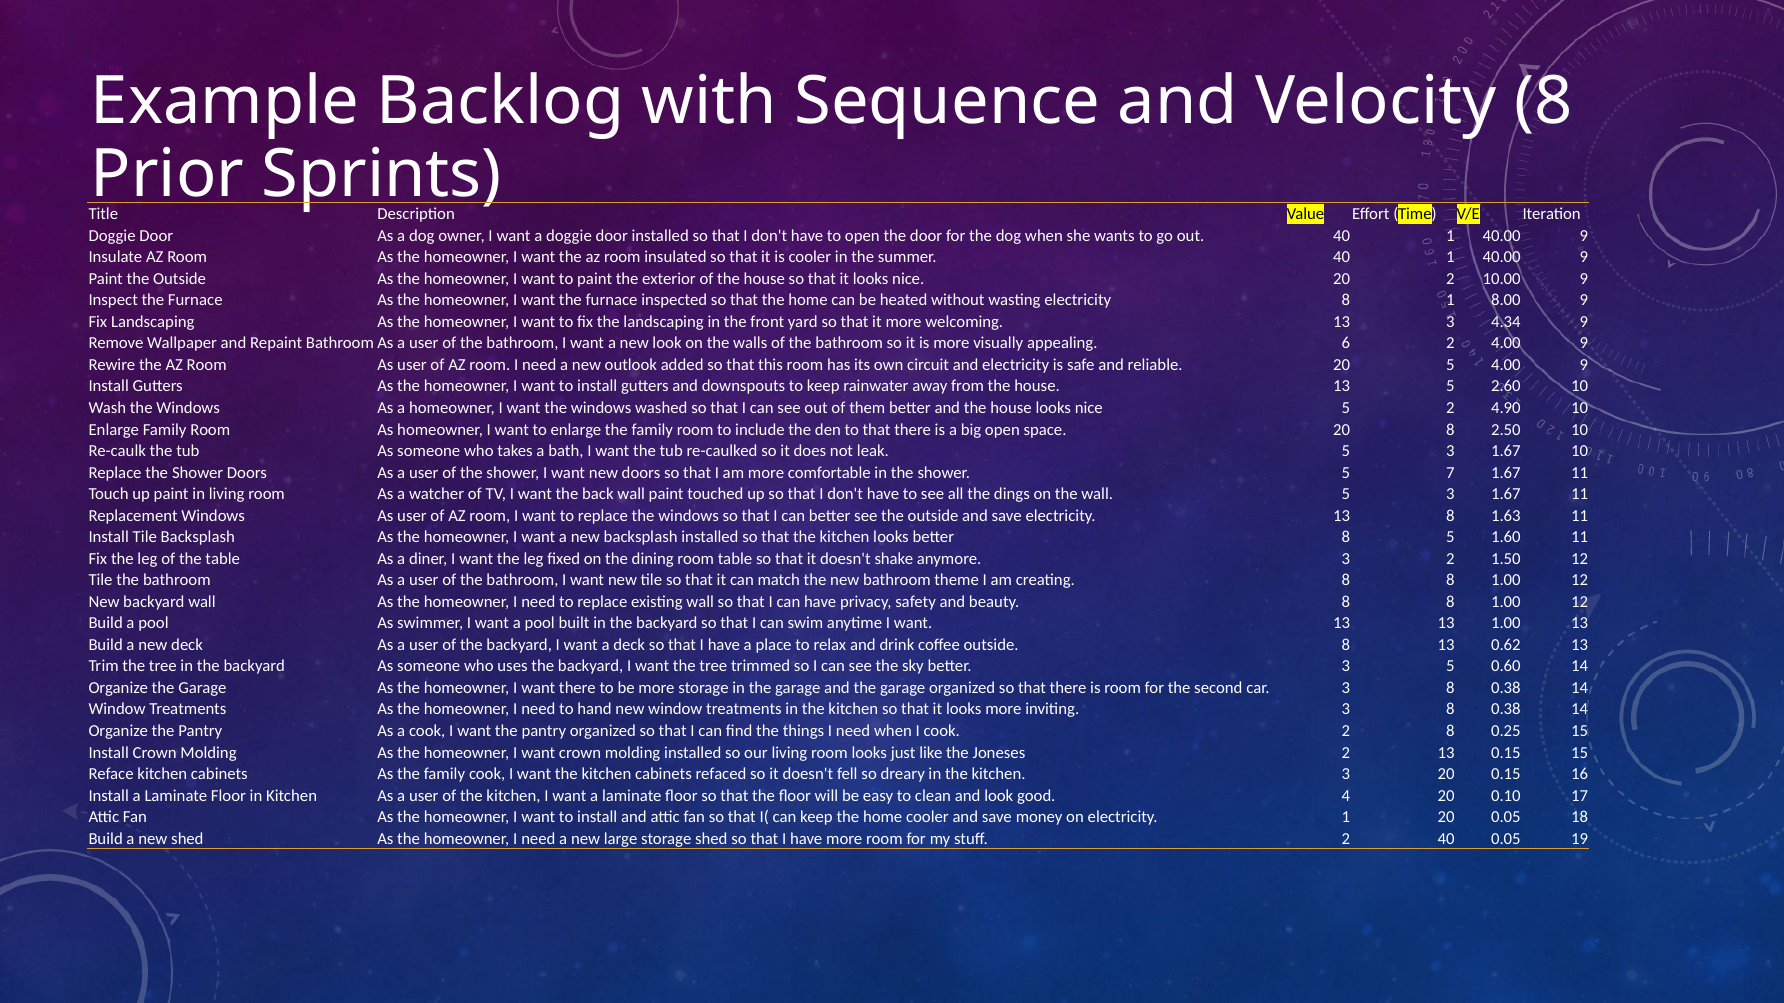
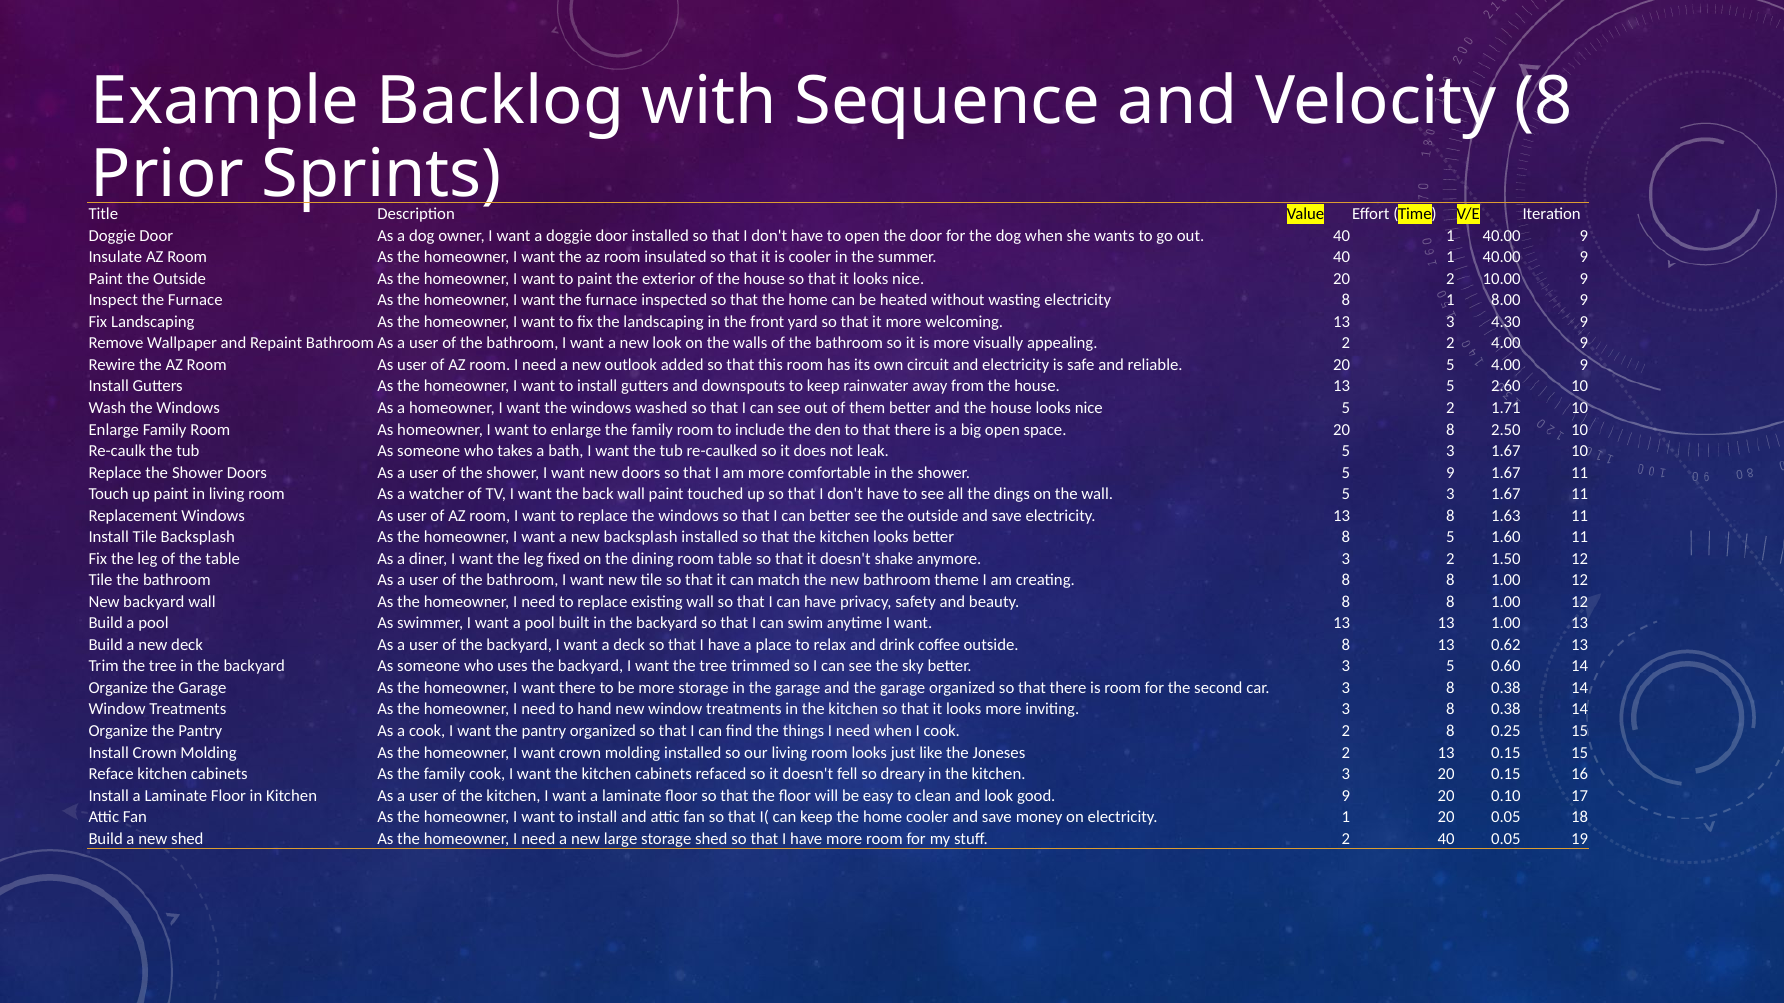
4.34: 4.34 -> 4.30 (1506, 322)
appealing 6: 6 -> 2 (1346, 344)
4.90: 4.90 -> 1.71 (1506, 408)
5 7: 7 -> 9 (1450, 473)
good 4: 4 -> 9 (1346, 796)
